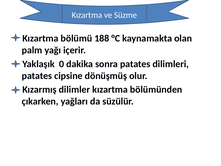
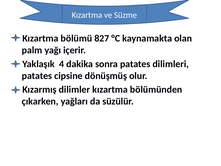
188: 188 -> 827 (102, 38)
0: 0 -> 4 (62, 64)
